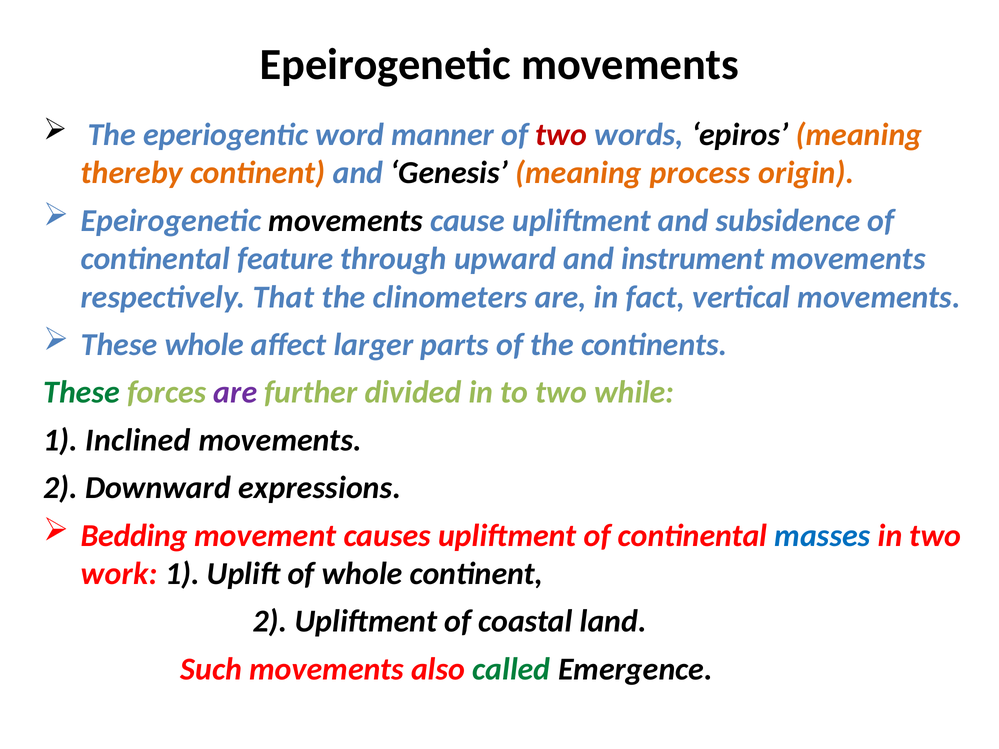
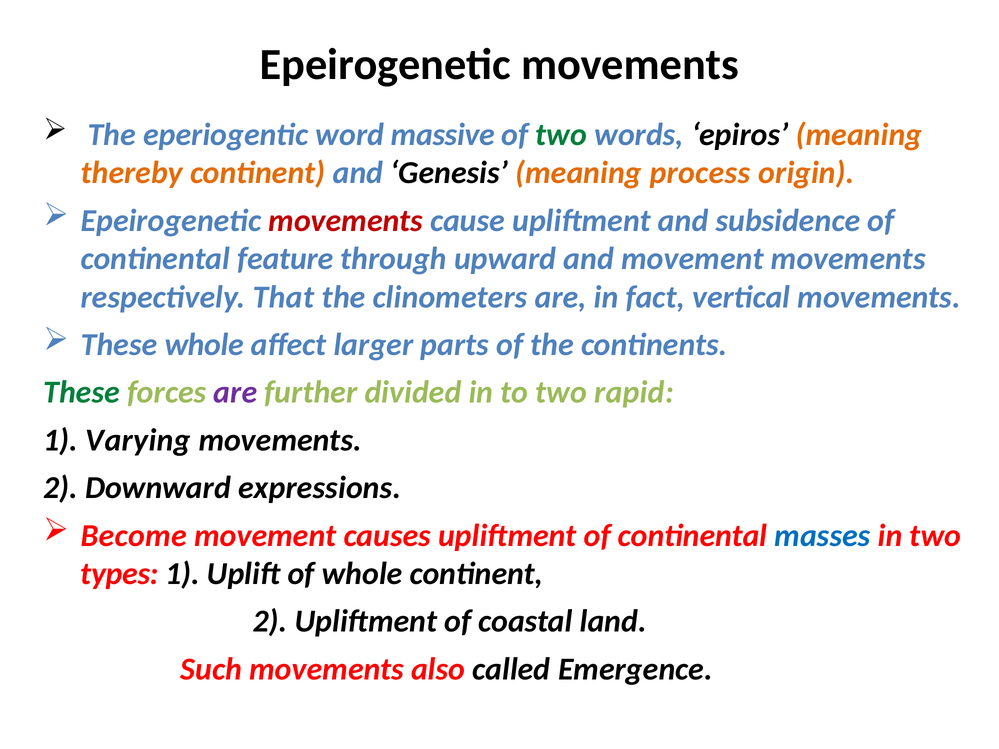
manner: manner -> massive (443, 135)
two colour: red -> green (561, 135)
movements colour: black -> red (346, 221)
and instrument: instrument -> movement (692, 259)
while: while -> rapid (634, 393)
Inclined: Inclined -> Varying (138, 440)
Bedding: Bedding -> Become (134, 536)
work: work -> types (119, 574)
called colour: green -> black (511, 669)
